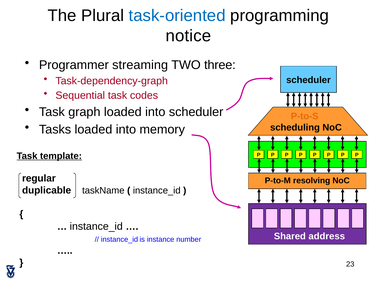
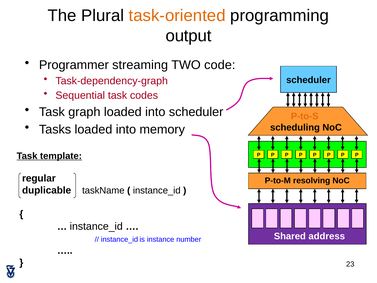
task-oriented colour: blue -> orange (177, 16)
notice: notice -> output (189, 36)
three: three -> code (220, 65)
